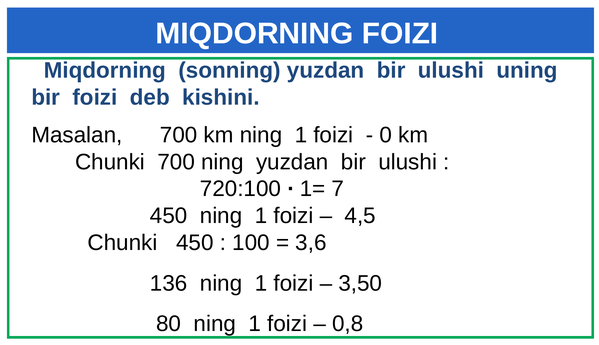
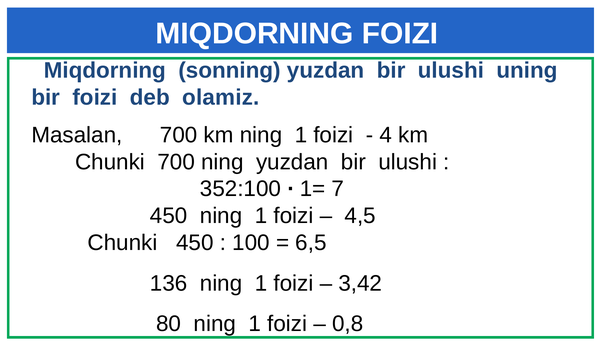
kishini: kishini -> olamiz (221, 98)
0: 0 -> 4 (386, 135)
720:100: 720:100 -> 352:100 (241, 189)
3,6: 3,6 -> 6,5 (311, 243)
3,50: 3,50 -> 3,42 (360, 283)
